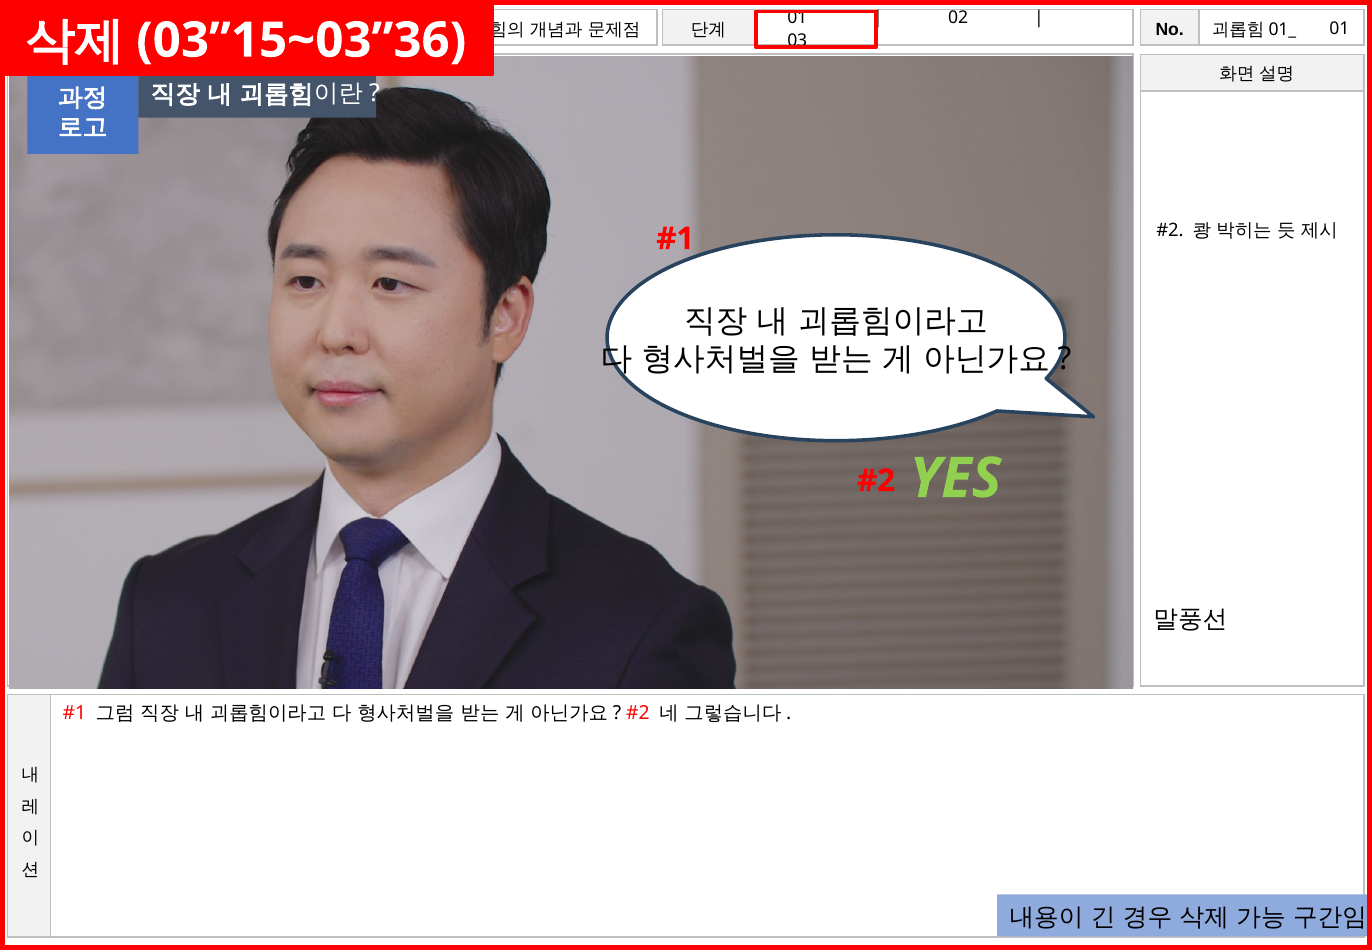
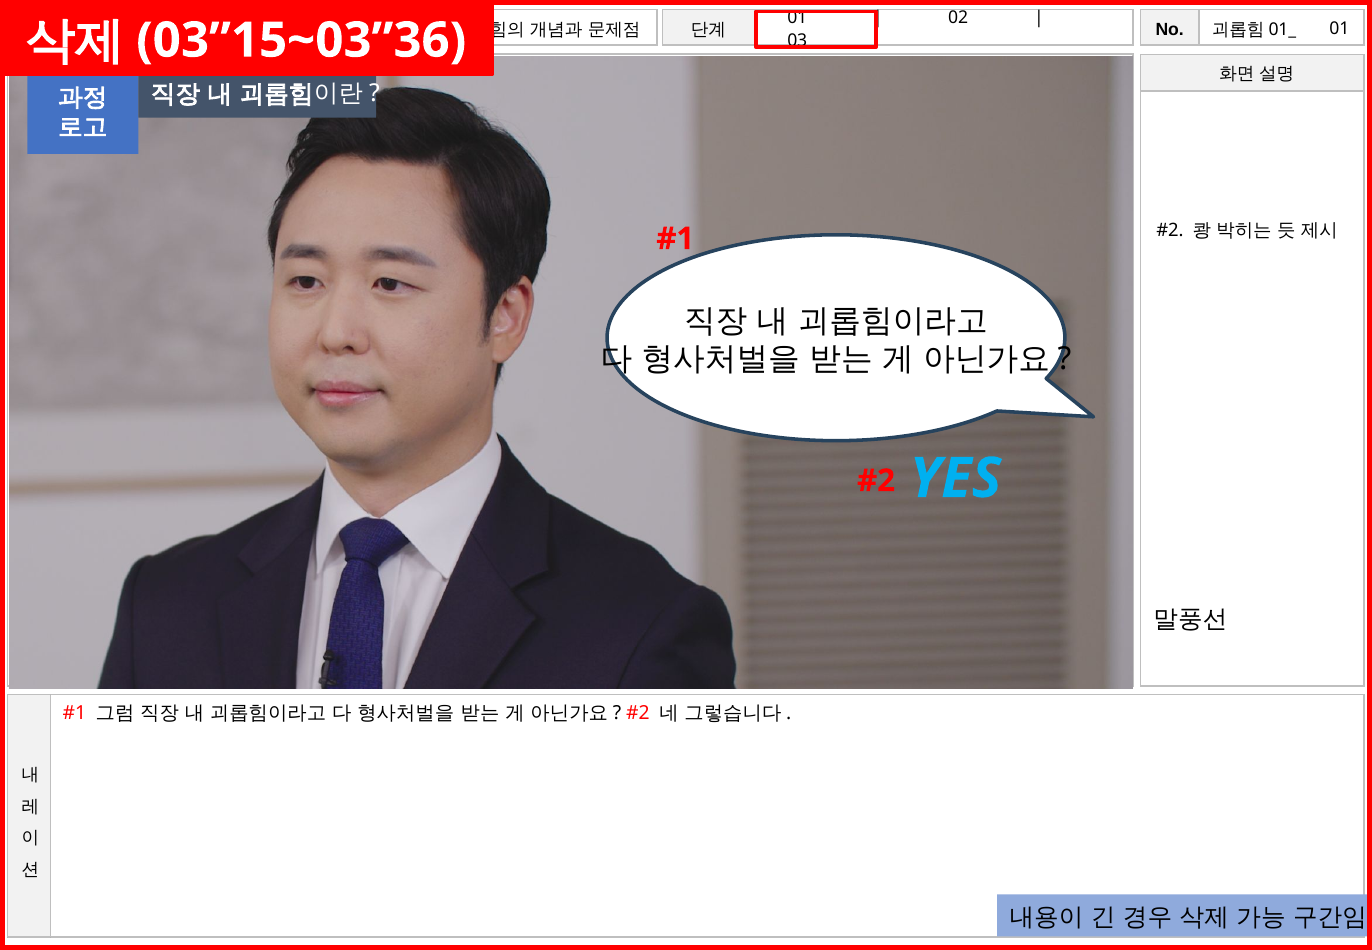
YES colour: light green -> light blue (955, 478)
